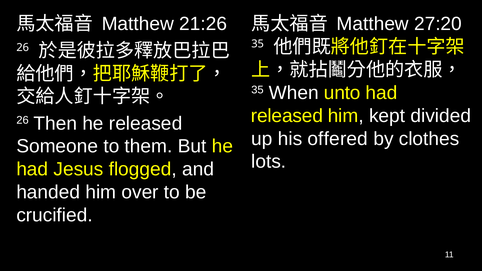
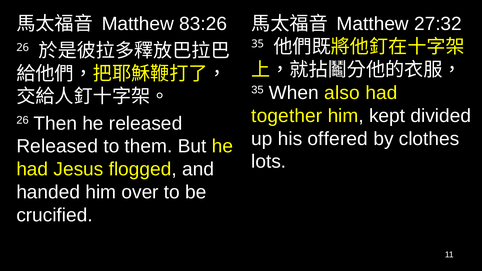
21:26: 21:26 -> 83:26 (203, 24)
27:20: 27:20 -> 27:32 (438, 24)
unto: unto -> also (342, 93)
released: released -> together (287, 116)
Someone: Someone -> Released (57, 146)
